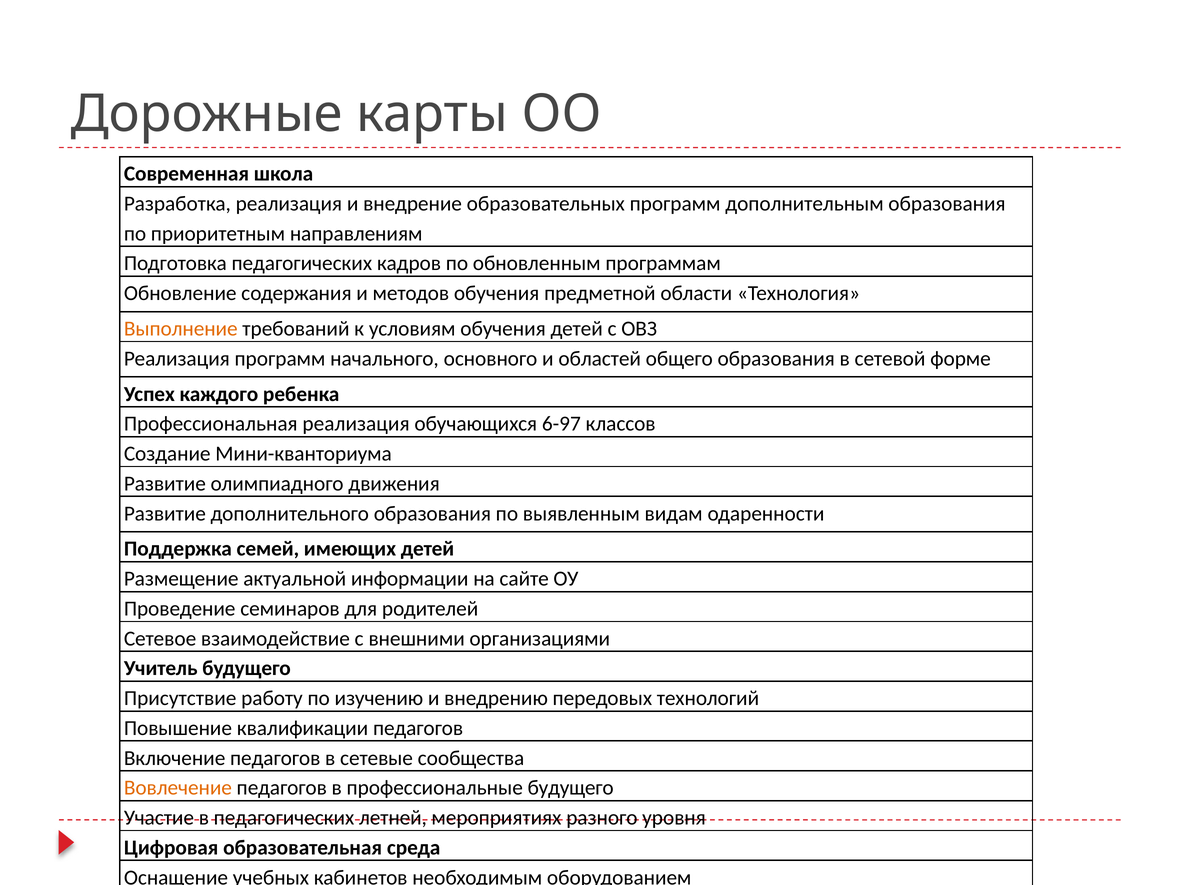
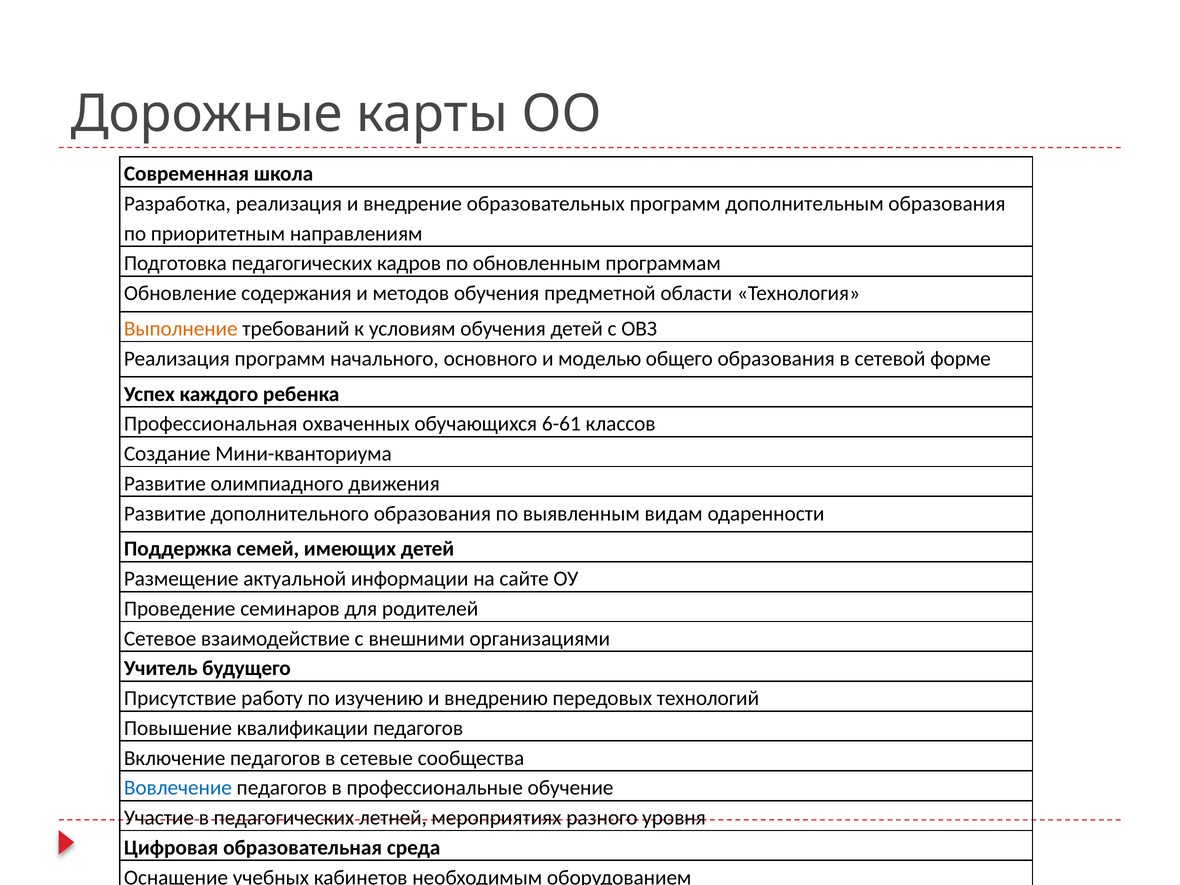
областей: областей -> моделью (600, 359)
Профессиональная реализация: реализация -> охваченных (356, 424)
6-97: 6-97 -> 6-61 (561, 424)
Вовлечение colour: orange -> blue (178, 788)
профессиональные будущего: будущего -> обучение (571, 788)
